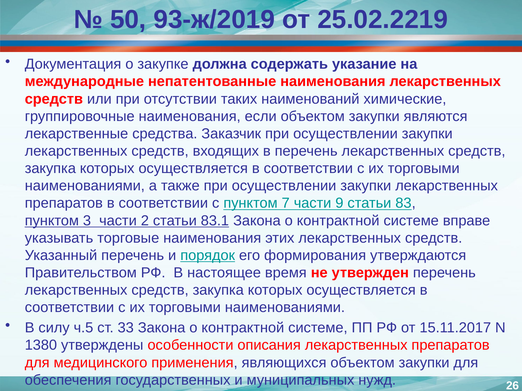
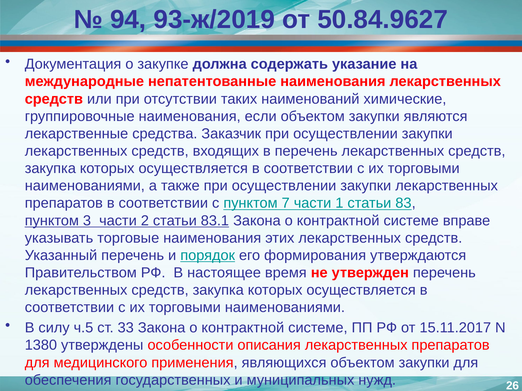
50: 50 -> 94 (128, 20)
25.02.2219: 25.02.2219 -> 50.84.9627 (383, 20)
9: 9 -> 1 (339, 203)
